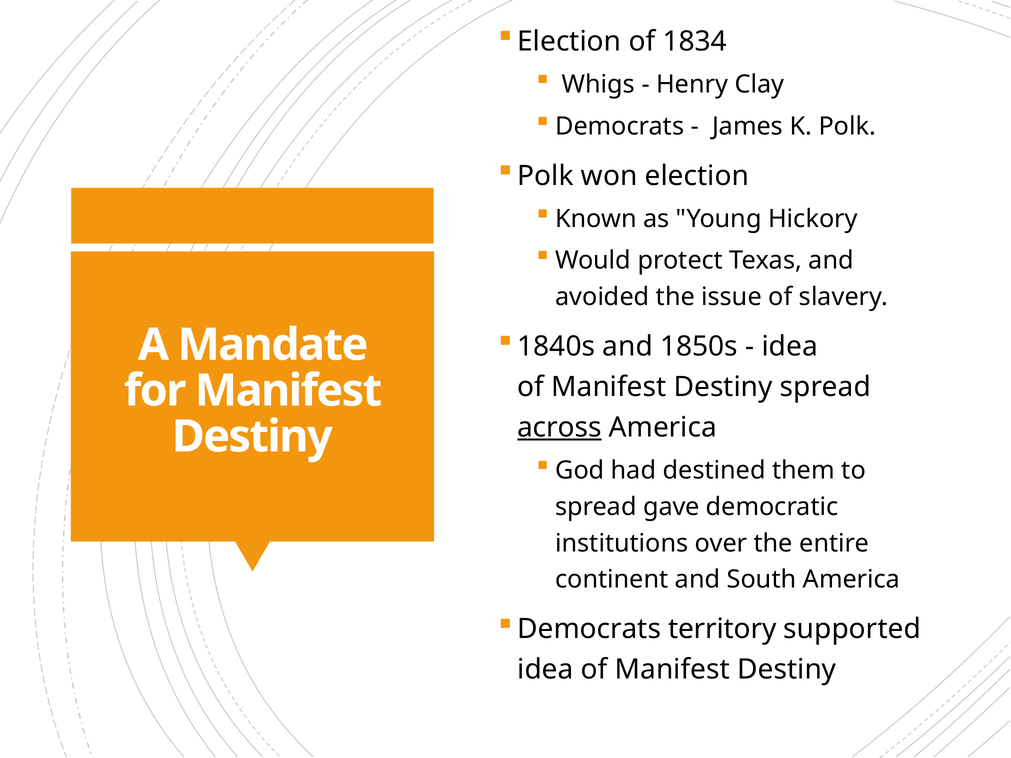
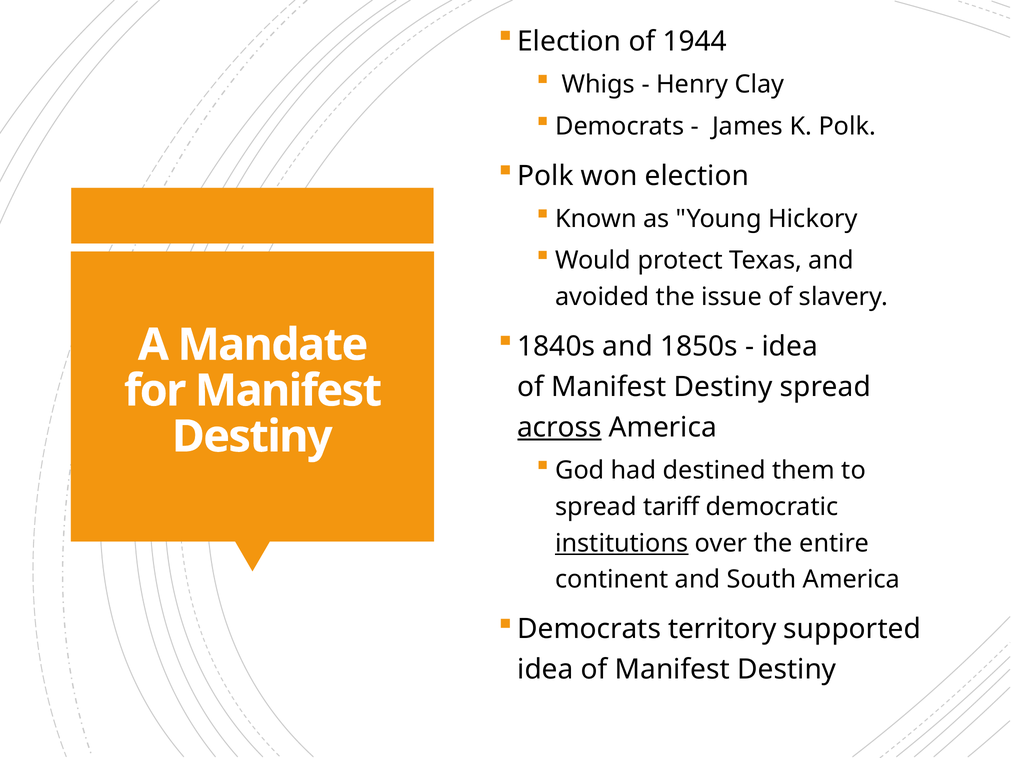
1834: 1834 -> 1944 (695, 42)
gave: gave -> tariff (671, 507)
institutions underline: none -> present (622, 543)
